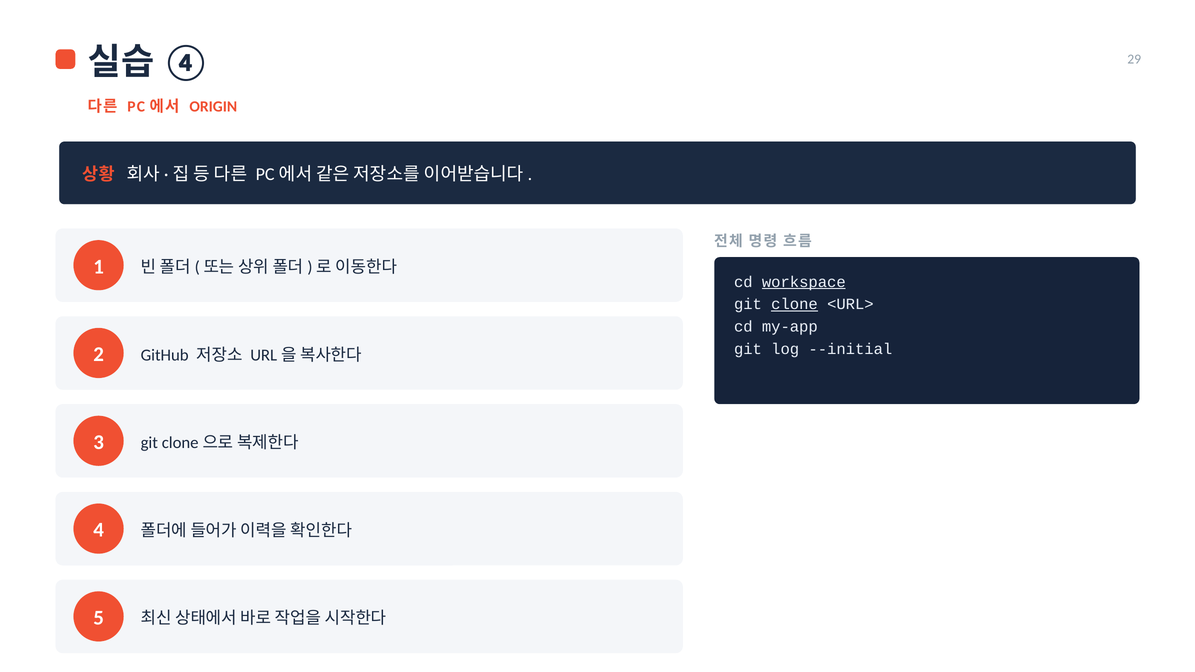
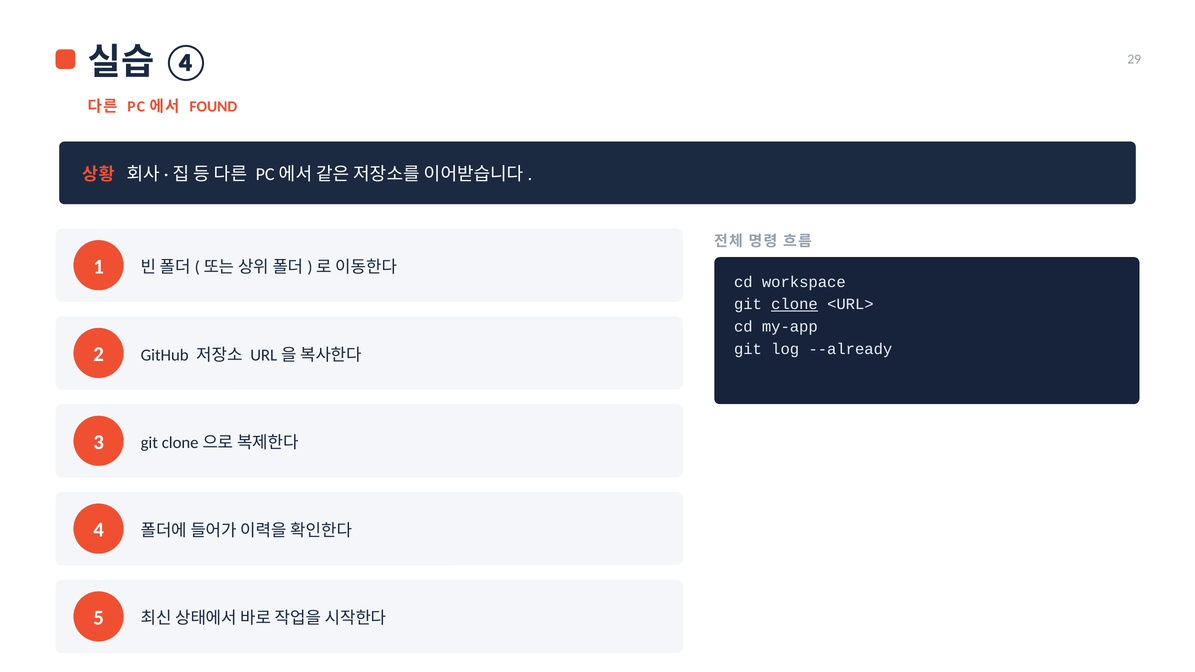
ORIGIN: ORIGIN -> FOUND (213, 107)
workspace underline: present -> none (804, 282)
--initial: --initial -> --already (850, 349)
